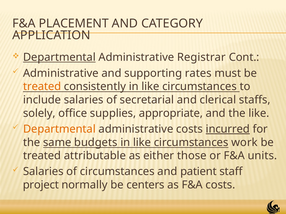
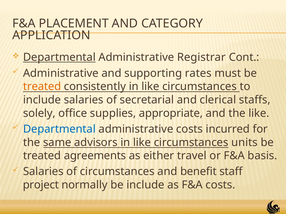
Departmental colour: orange -> blue (59, 129)
incurred underline: present -> none (228, 129)
budgets: budgets -> advisors (96, 143)
work: work -> units (244, 143)
attributable: attributable -> agreements (95, 156)
those: those -> travel (192, 156)
units: units -> basis (262, 156)
patient: patient -> benefit (198, 172)
be centers: centers -> include (145, 185)
